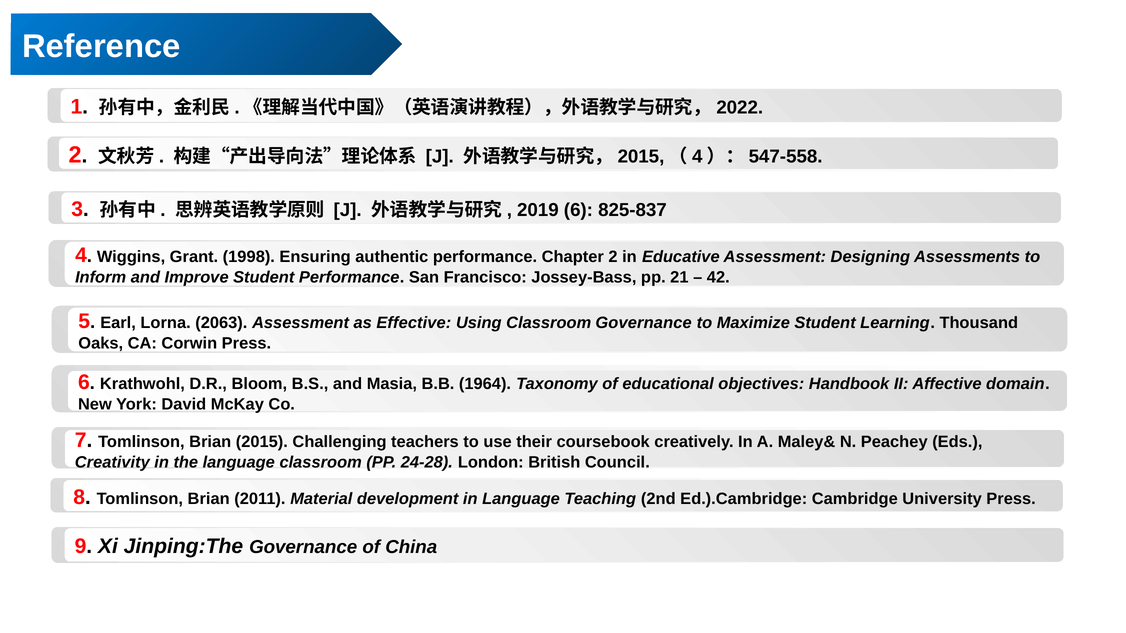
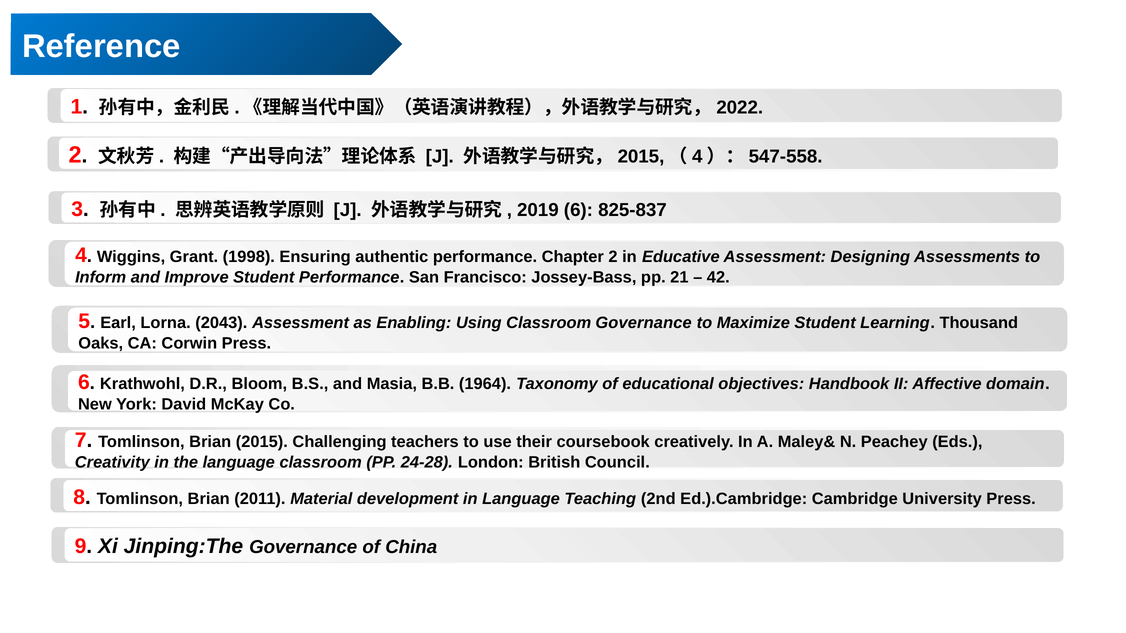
2063: 2063 -> 2043 (221, 323)
Effective: Effective -> Enabling (414, 323)
